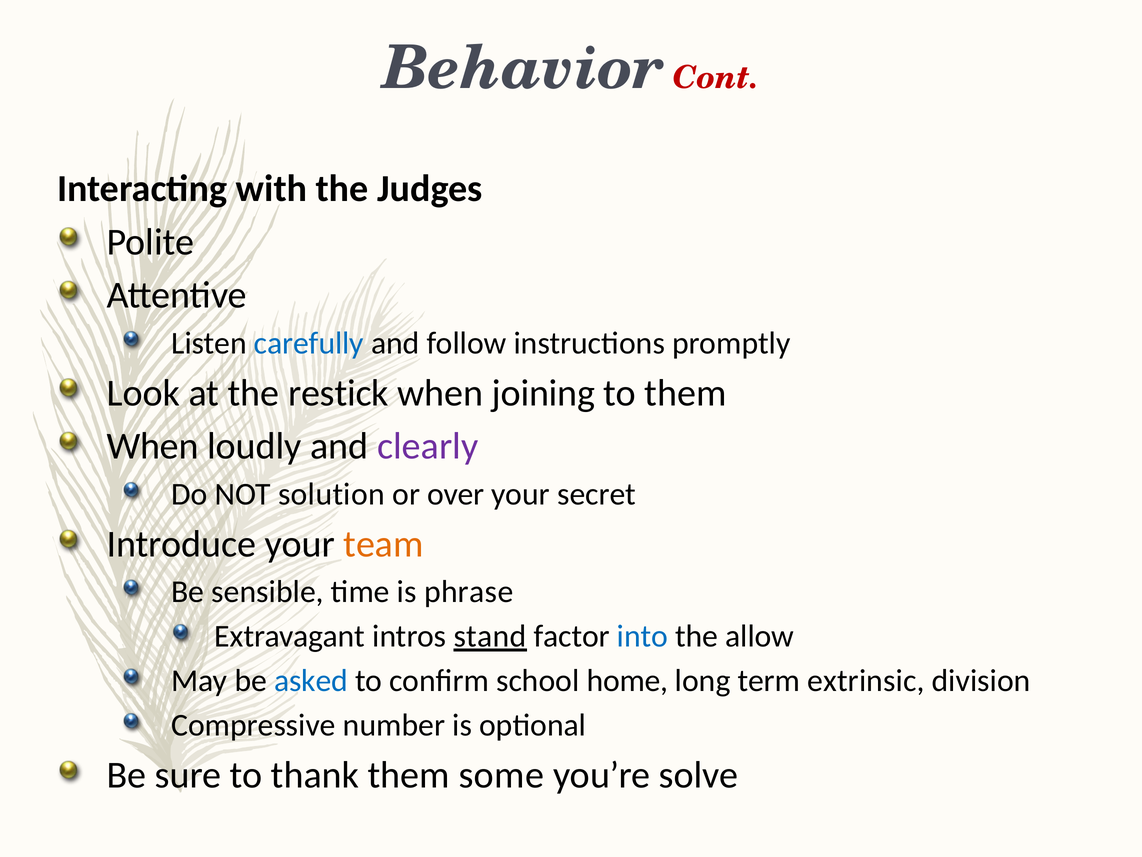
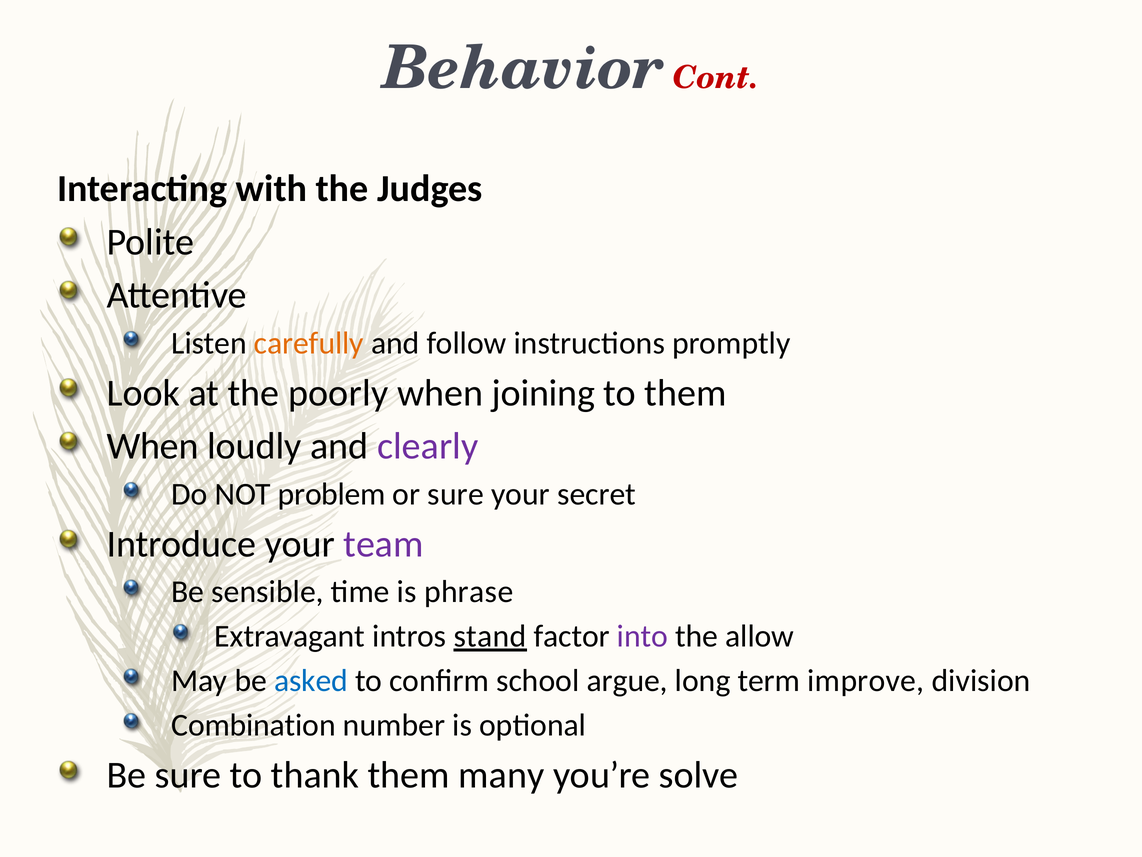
carefully colour: blue -> orange (309, 343)
restick: restick -> poorly (338, 393)
solution: solution -> problem (332, 494)
or over: over -> sure (456, 494)
team colour: orange -> purple (383, 544)
into colour: blue -> purple (642, 636)
home: home -> argue (627, 680)
extrinsic: extrinsic -> improve (866, 680)
Compressive: Compressive -> Combination (253, 725)
some: some -> many (501, 775)
